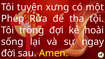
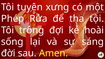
ngay: ngay -> sáng (93, 42)
